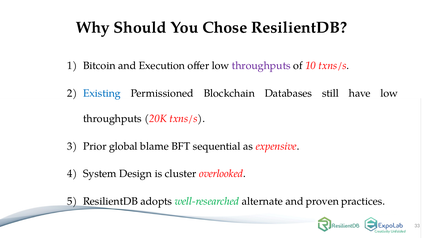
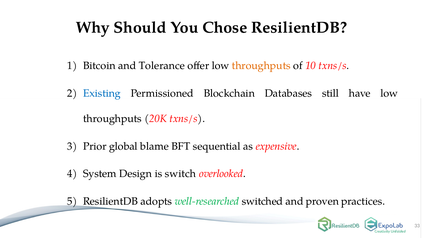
Execution: Execution -> Tolerance (162, 66)
throughputs colour: purple -> orange (261, 66)
cluster: cluster -> switch (181, 174)
alternate: alternate -> switched (262, 201)
